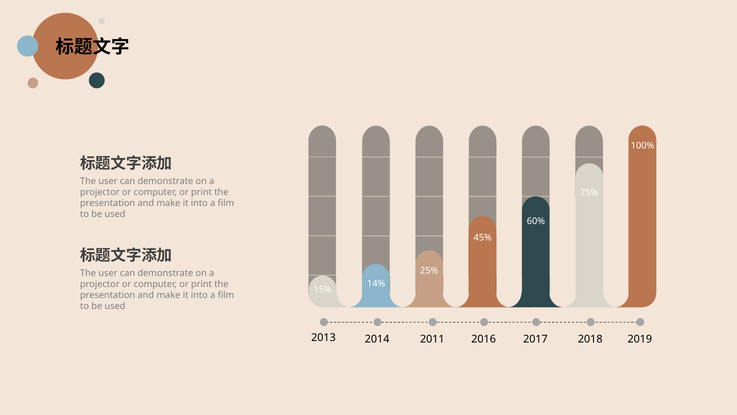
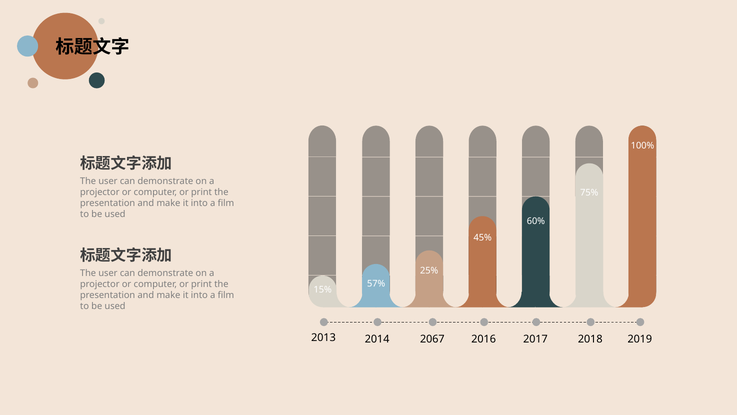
14%: 14% -> 57% (376, 283)
2011: 2011 -> 2067 (432, 339)
